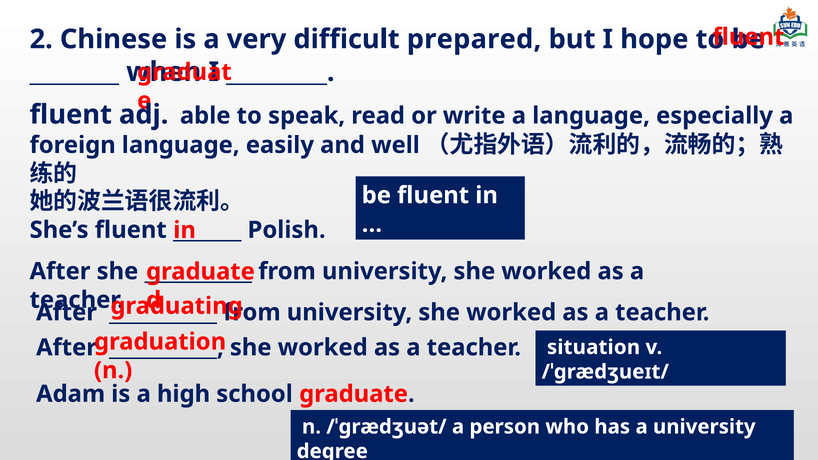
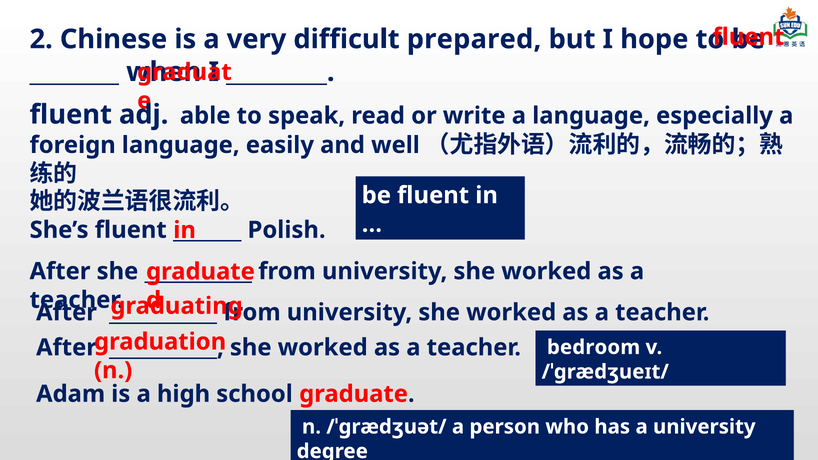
situation: situation -> bedroom (594, 347)
